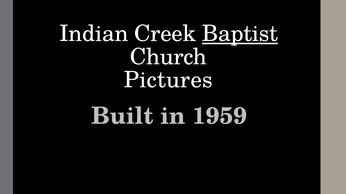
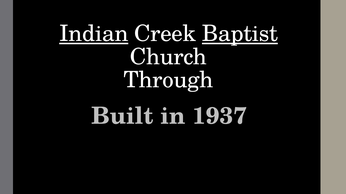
Indian underline: none -> present (94, 34)
Pictures: Pictures -> Through (168, 80)
1959: 1959 -> 1937 (220, 116)
